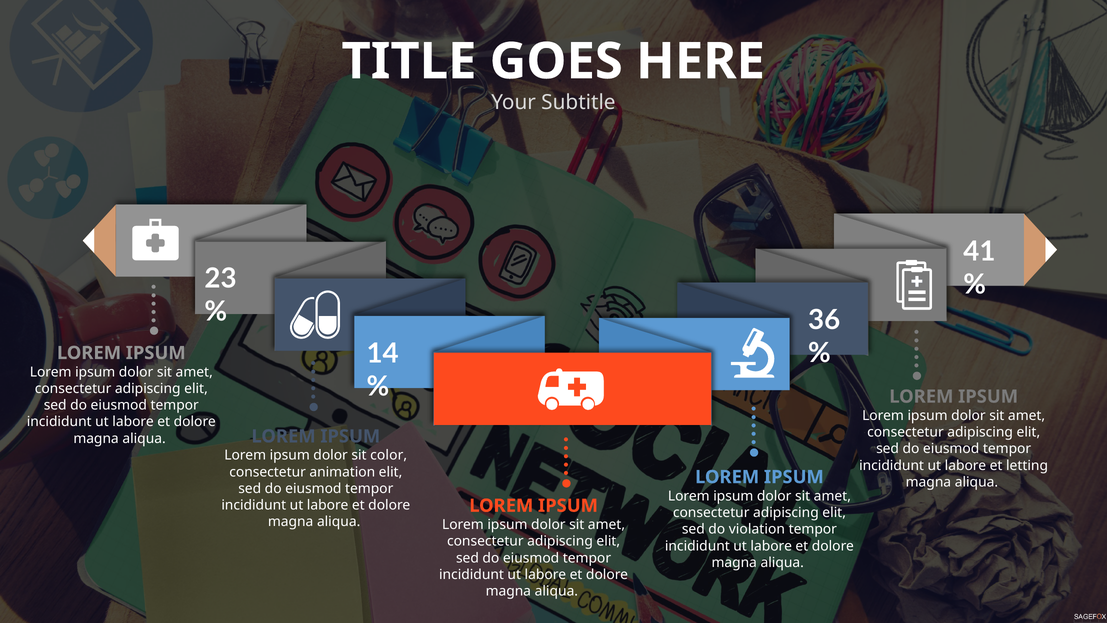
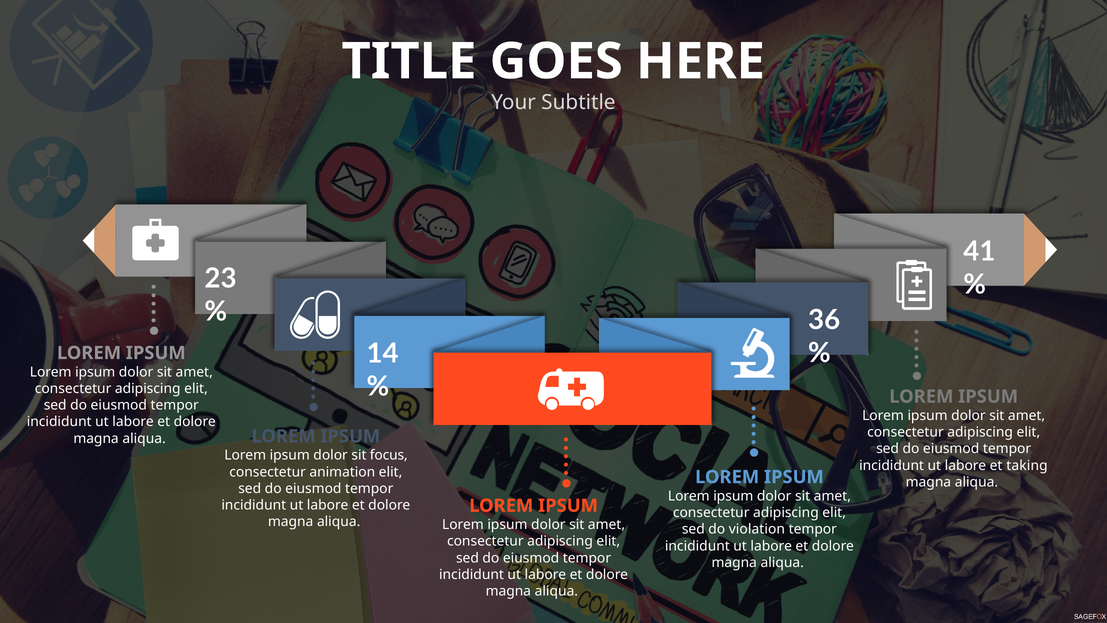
color: color -> focus (389, 455)
letting: letting -> taking (1027, 465)
